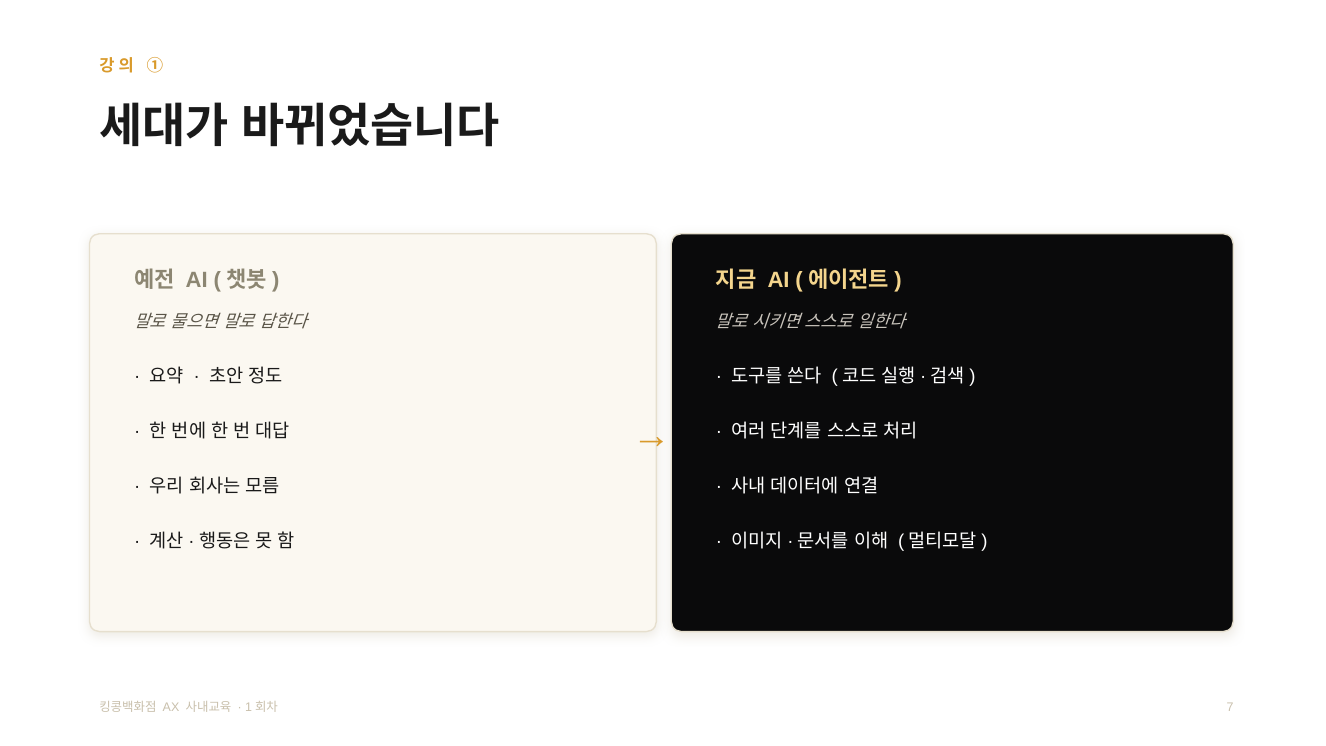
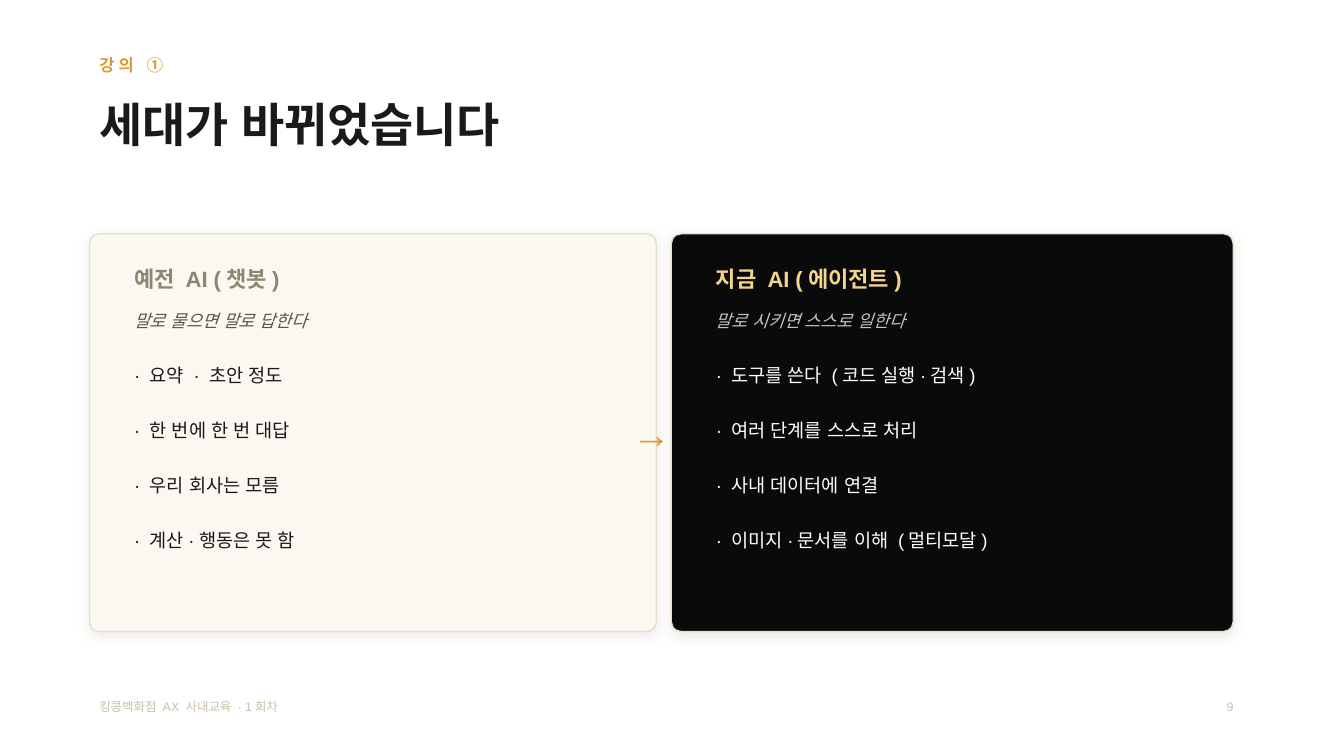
7: 7 -> 9 (1230, 707)
